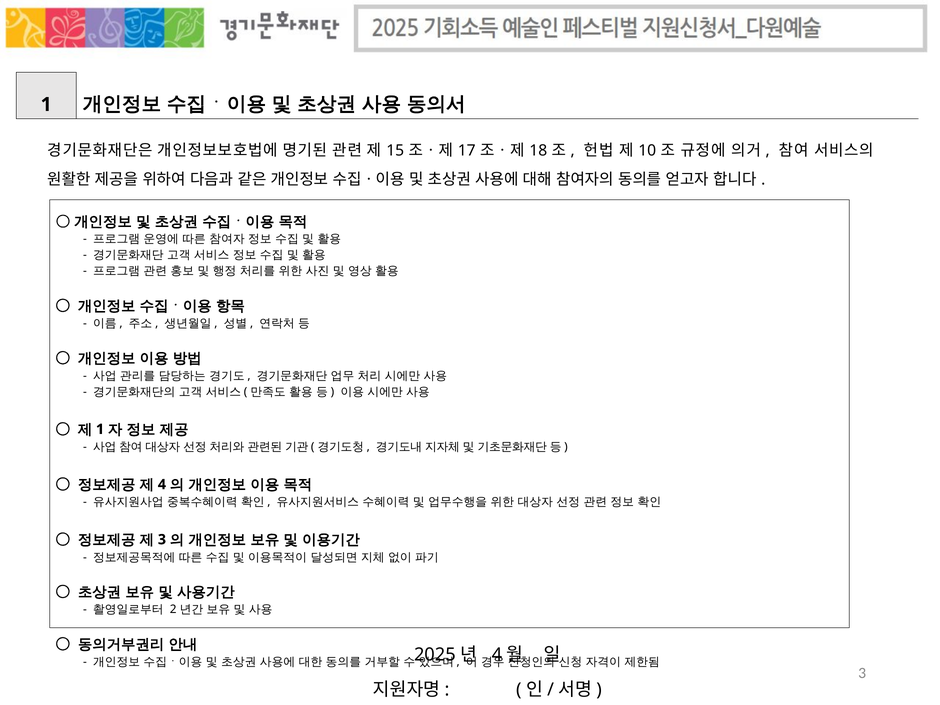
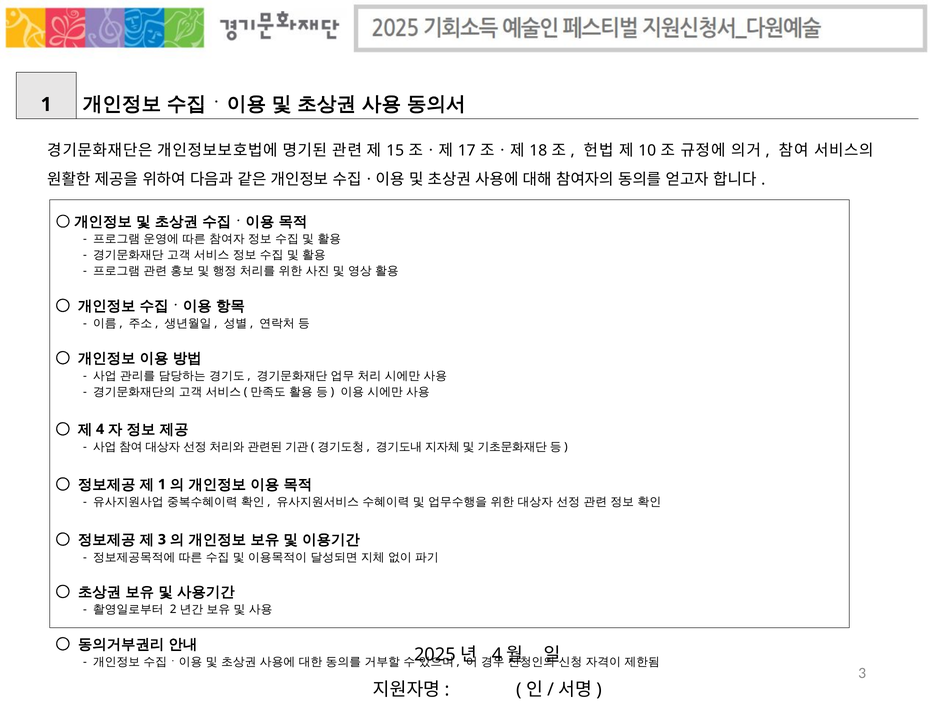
1: 1 -> 4 (100, 429)
4: 4 -> 1 (162, 484)
